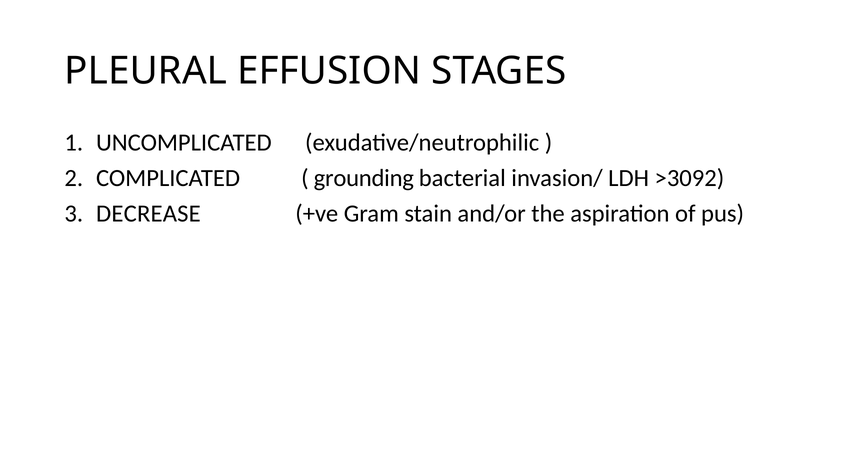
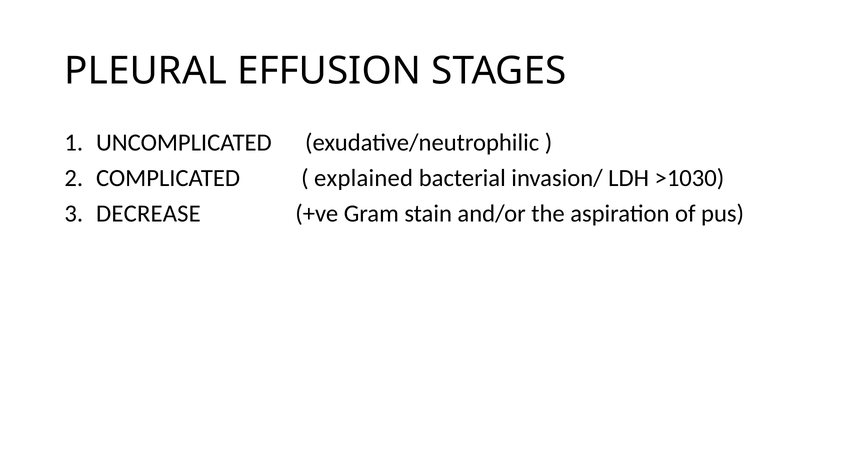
grounding: grounding -> explained (364, 178)
>3092: >3092 -> >1030 (689, 178)
